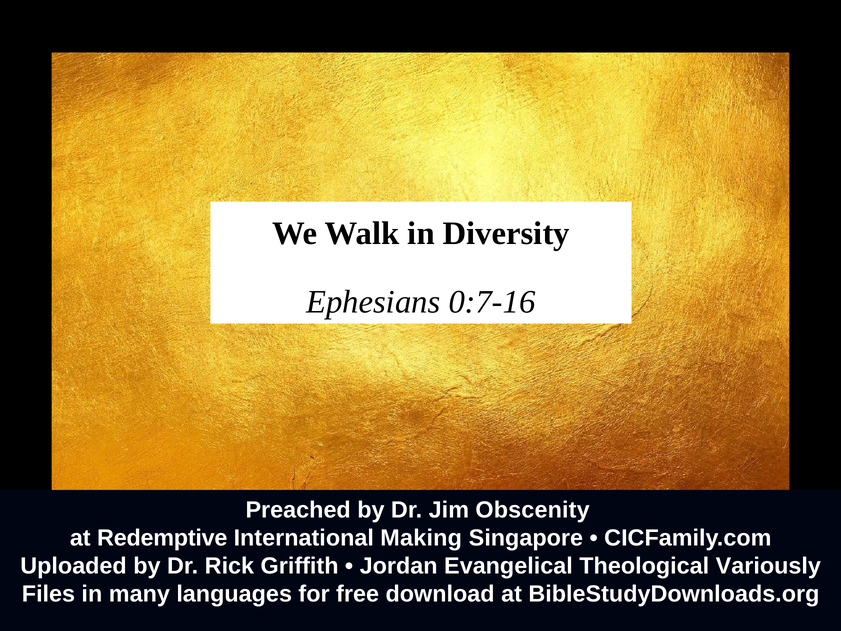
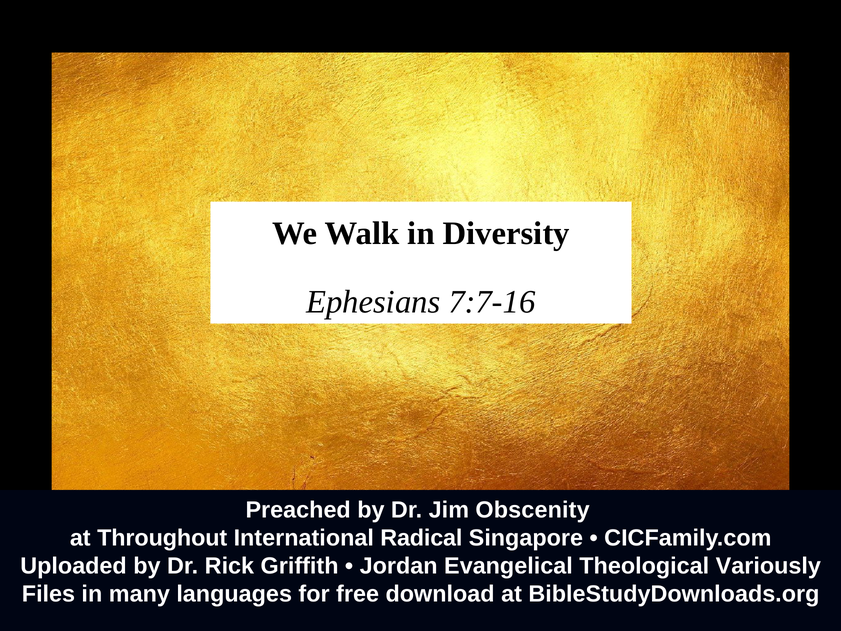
0:7-16: 0:7-16 -> 7:7-16 (492, 302)
Redemptive: Redemptive -> Throughout (162, 538)
Making: Making -> Radical (421, 538)
